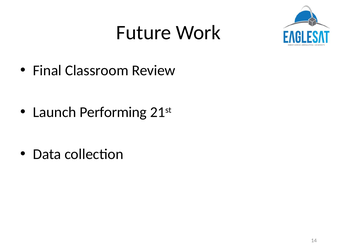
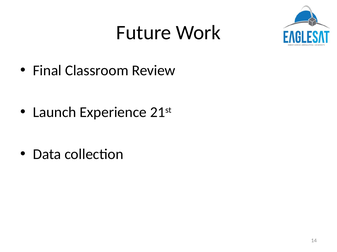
Performing: Performing -> Experience (113, 113)
